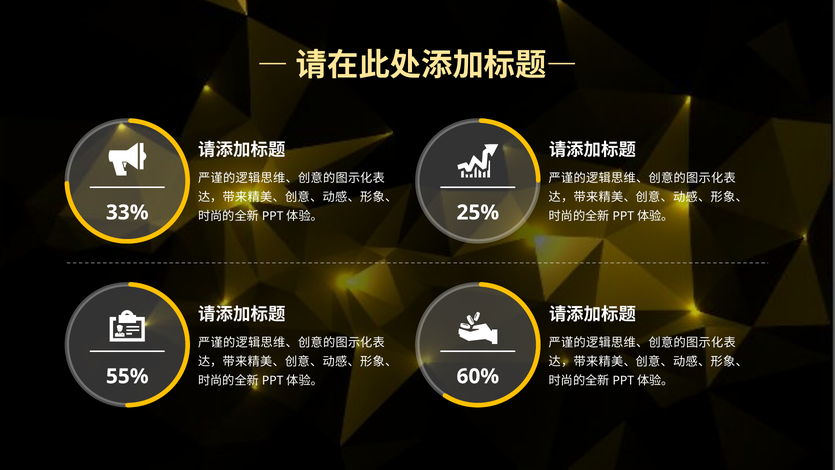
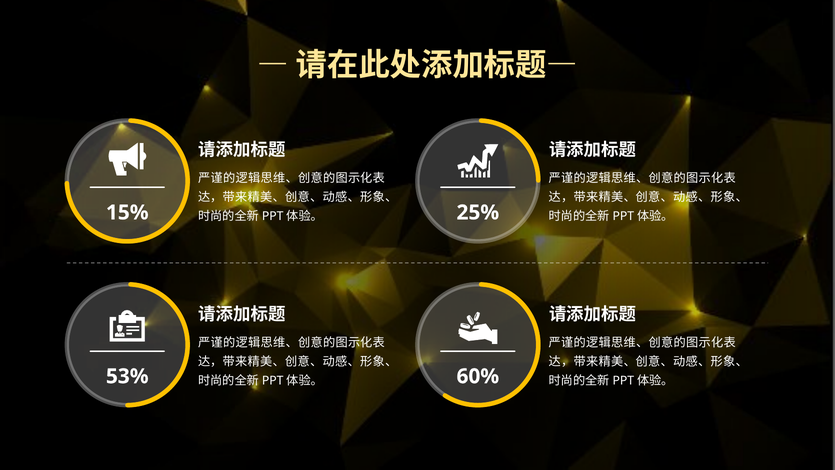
33%: 33% -> 15% (127, 212)
55%: 55% -> 53% (127, 376)
